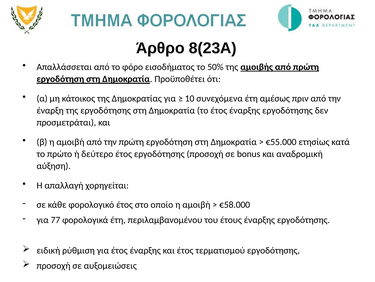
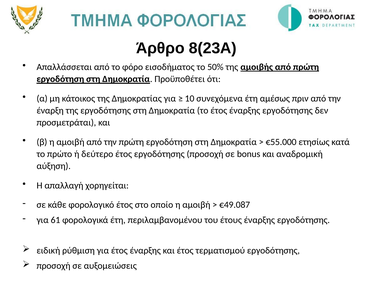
€58.000: €58.000 -> €49.087 (235, 204)
77: 77 -> 61 (55, 220)
